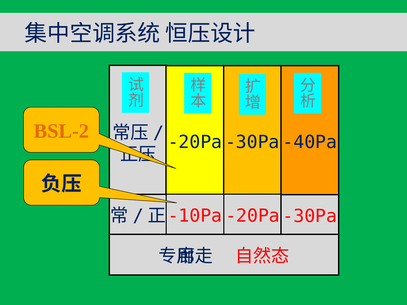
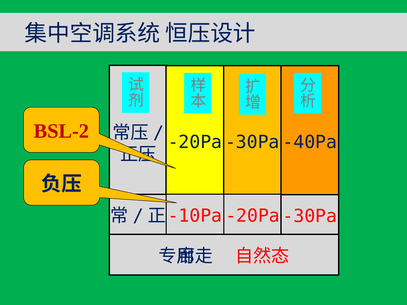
BSL-2 colour: orange -> red (61, 131)
